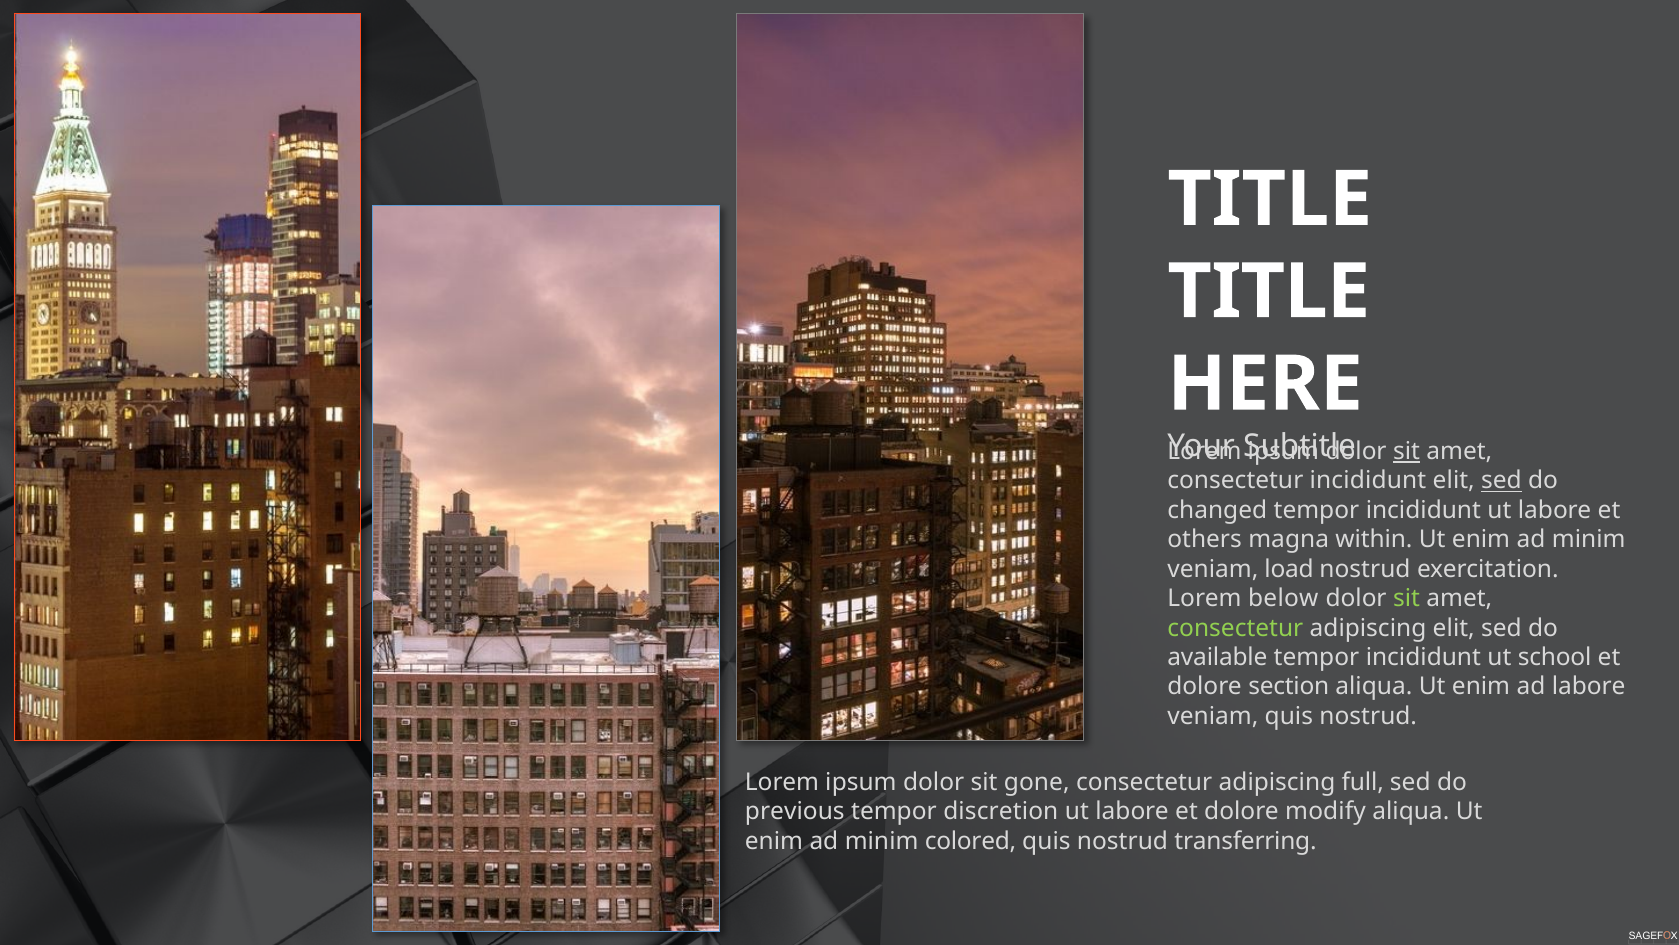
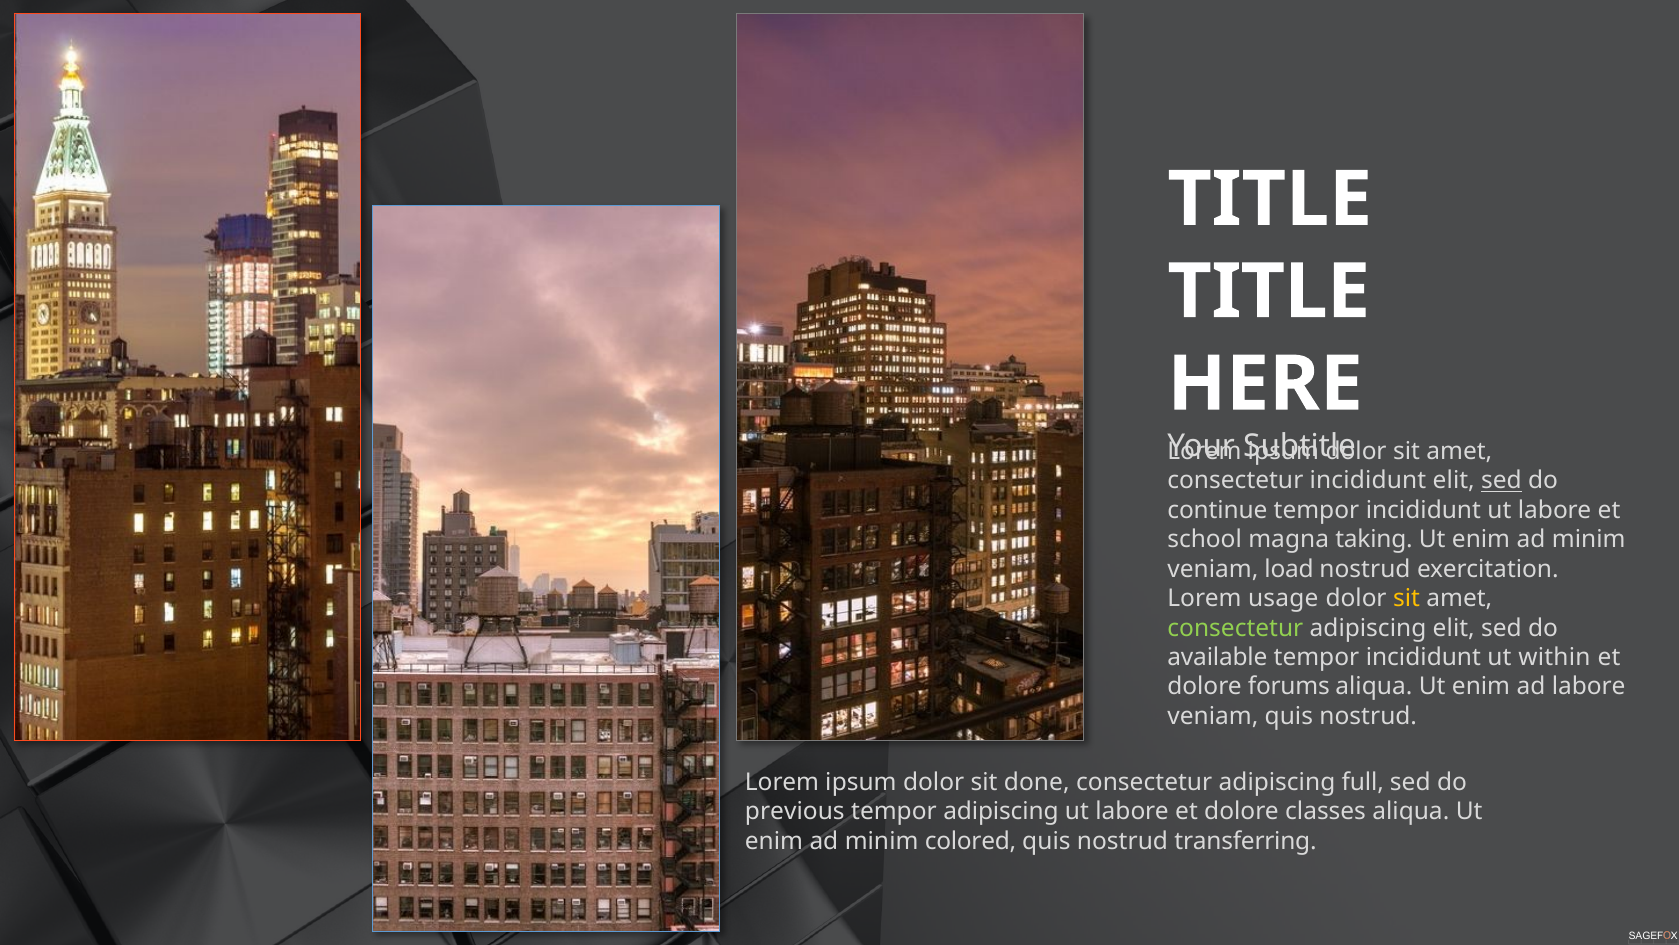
sit underline: present -> none (1406, 451)
changed: changed -> continue (1217, 510)
others: others -> school (1205, 539)
within: within -> taking (1374, 539)
below: below -> usage (1283, 598)
sit colour: light green -> yellow (1406, 598)
school: school -> within (1554, 657)
section: section -> forums (1289, 686)
gone: gone -> done (1037, 782)
tempor discretion: discretion -> adipiscing (1001, 811)
modify: modify -> classes (1326, 811)
